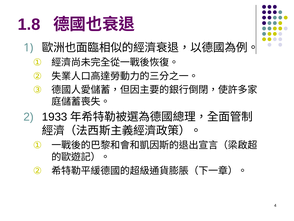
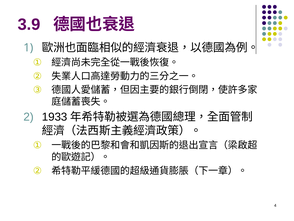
1.8: 1.8 -> 3.9 (29, 24)
